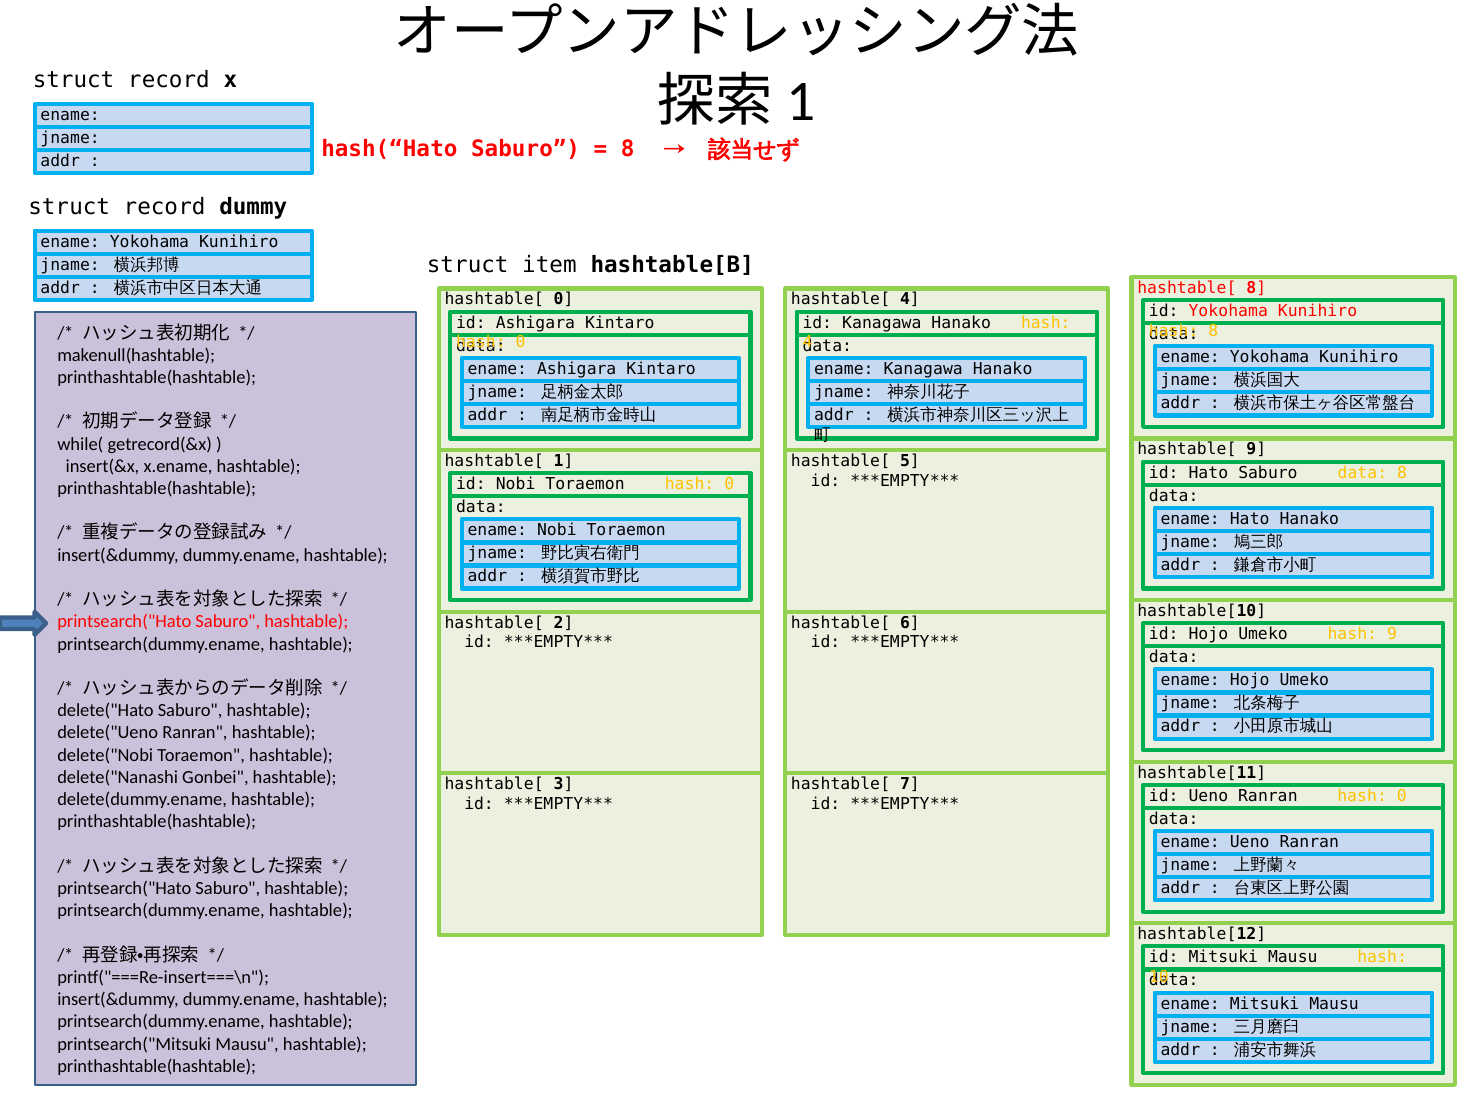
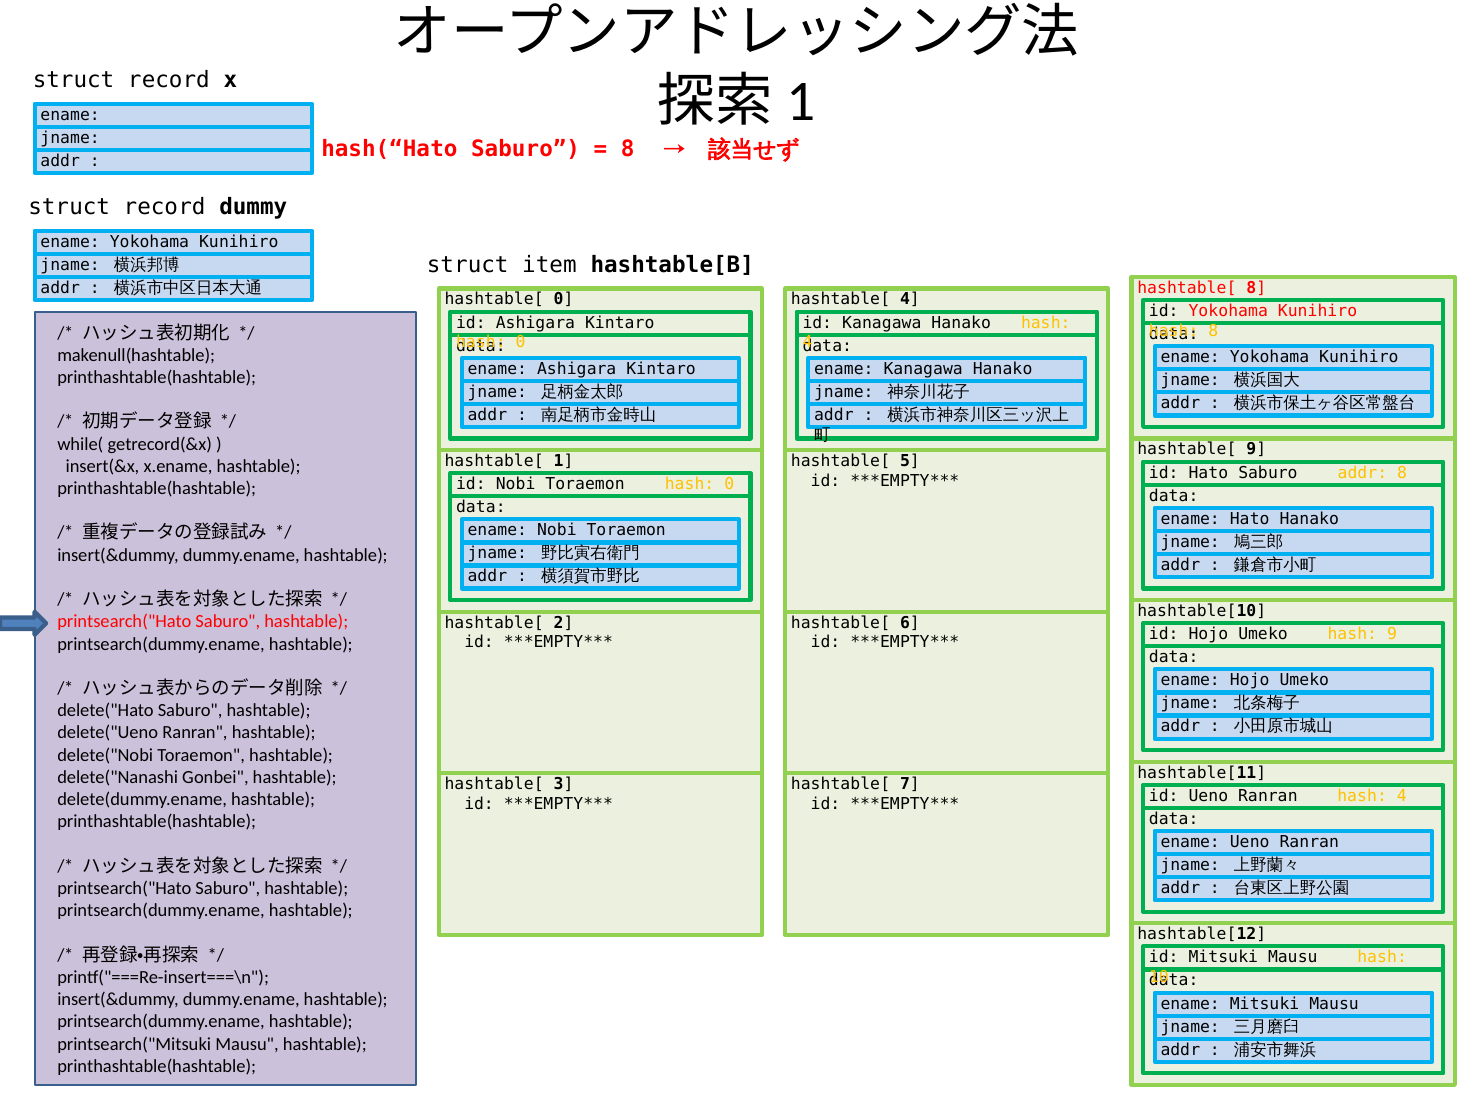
data: data -> addr (1362, 473)
0: 0 -> 4 (1402, 796)
